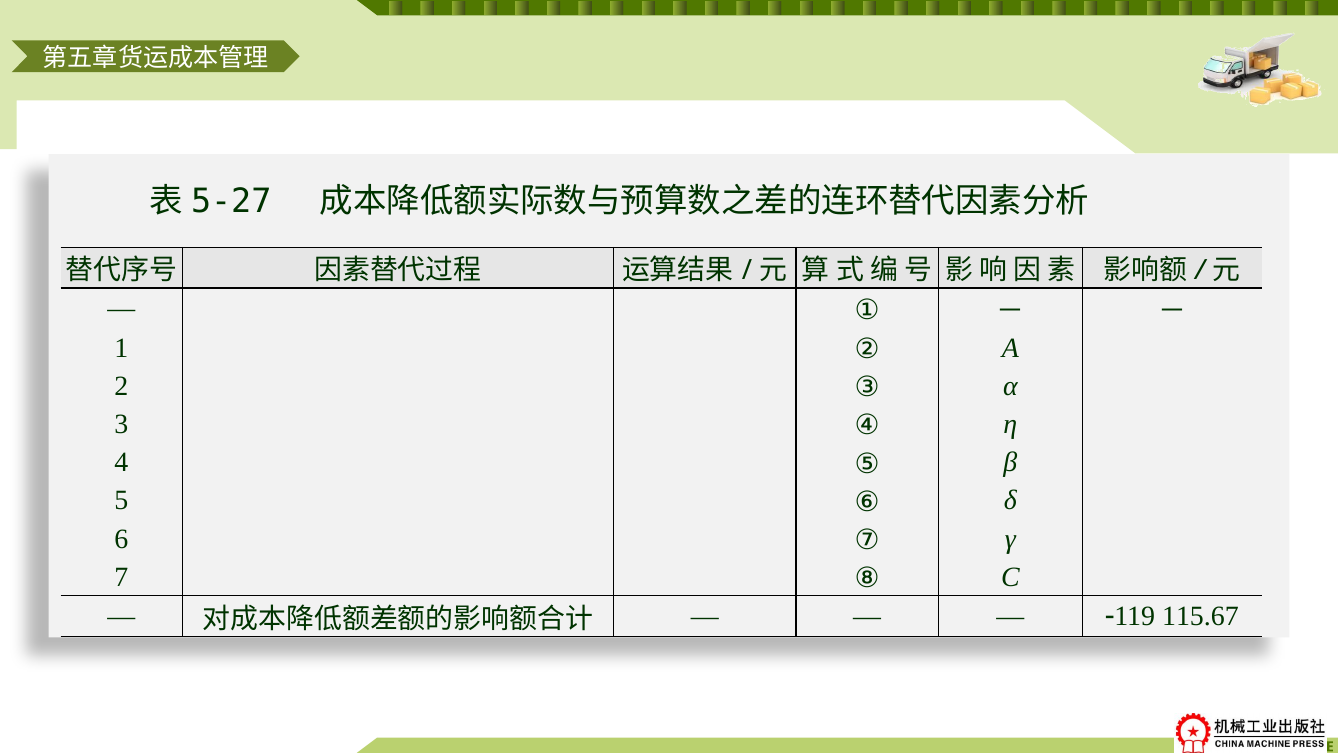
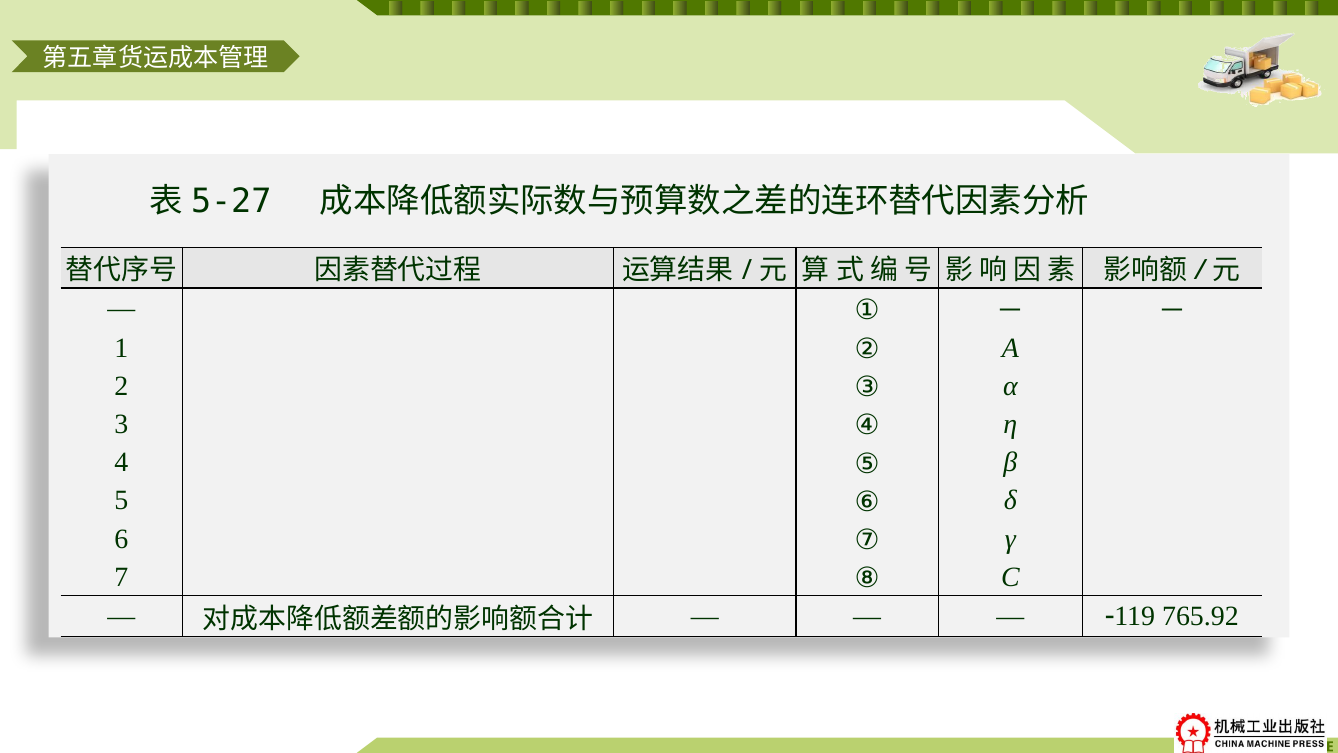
115.67: 115.67 -> 765.92 (1200, 616)
